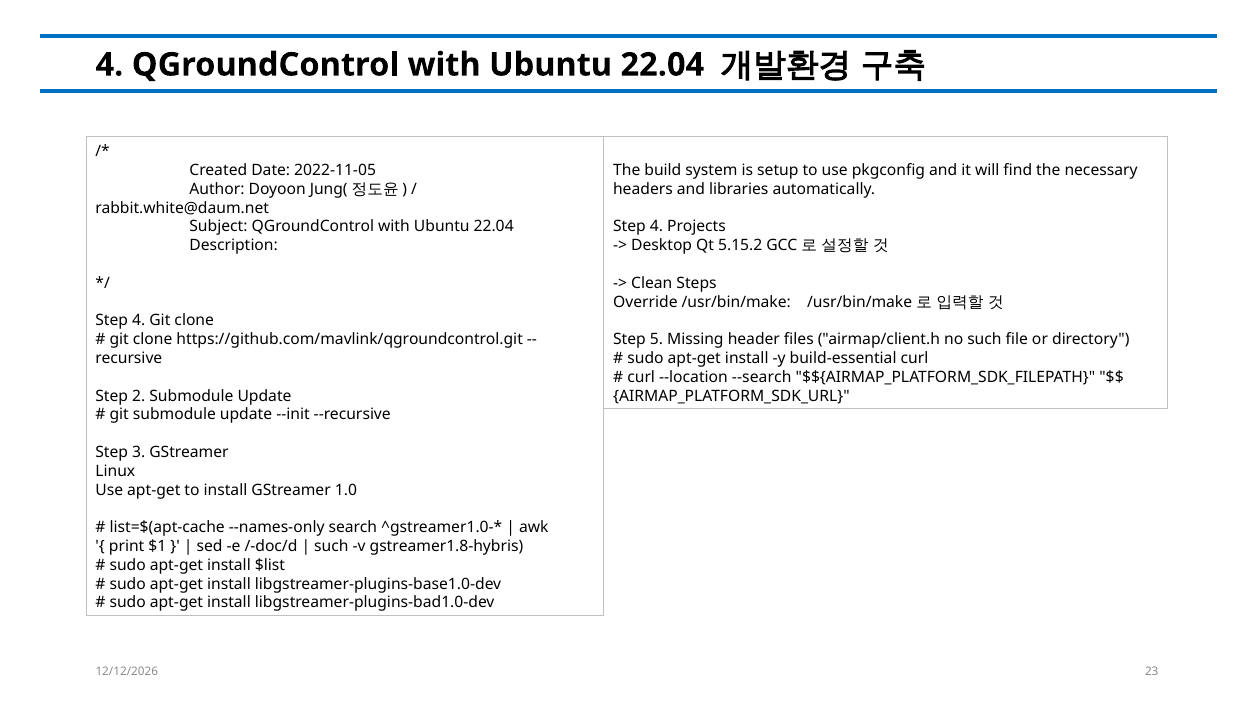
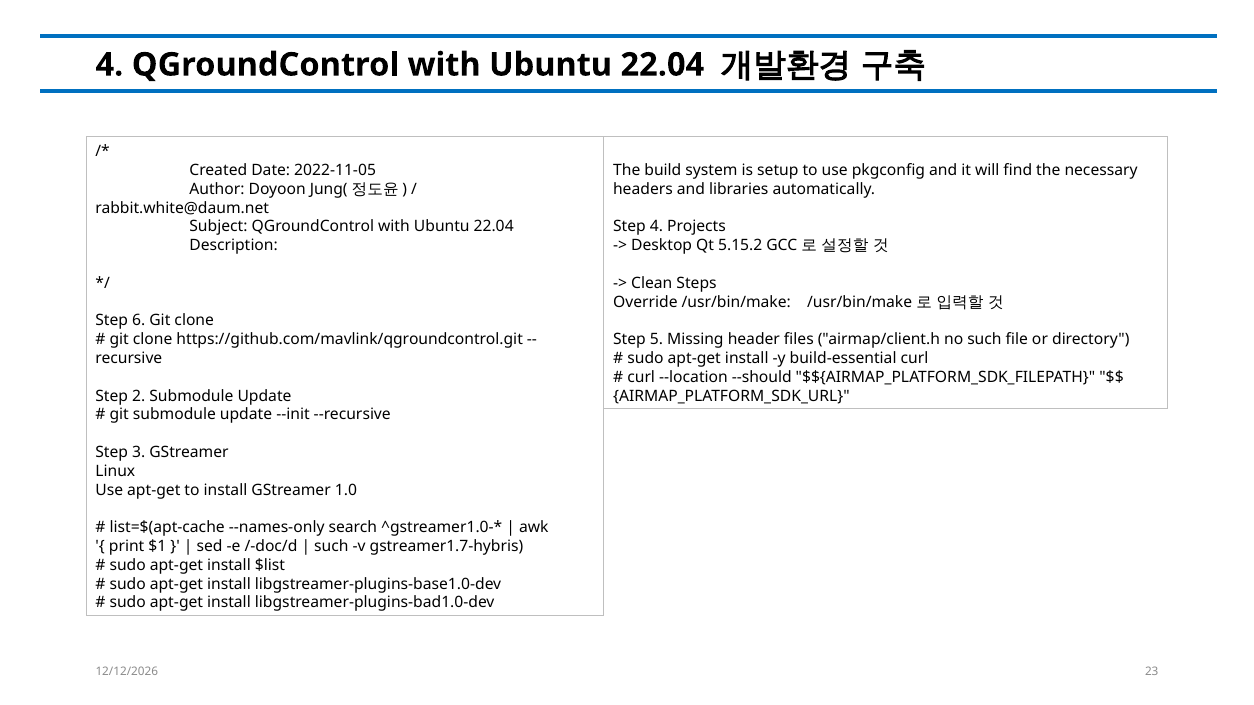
4: 4 -> 6 (139, 321)
--search: --search -> --should (762, 377)
gstreamer1.8-hybris: gstreamer1.8-hybris -> gstreamer1.7-hybris (446, 547)
